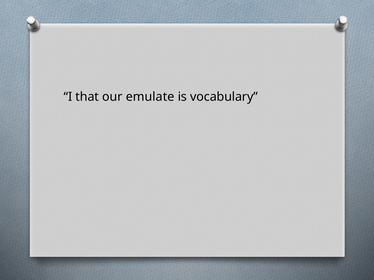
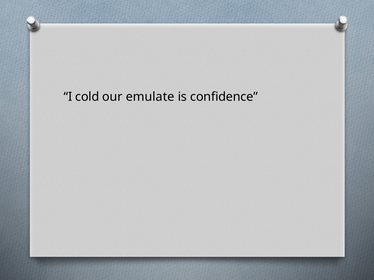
that: that -> cold (87, 97)
vocabulary: vocabulary -> confidence (224, 97)
